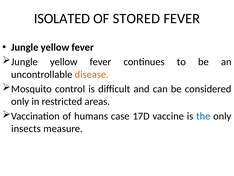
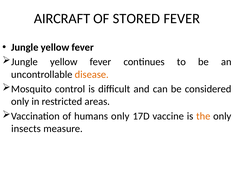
ISOLATED: ISOLATED -> AIRCRAFT (62, 19)
humans case: case -> only (120, 116)
the colour: blue -> orange (203, 116)
